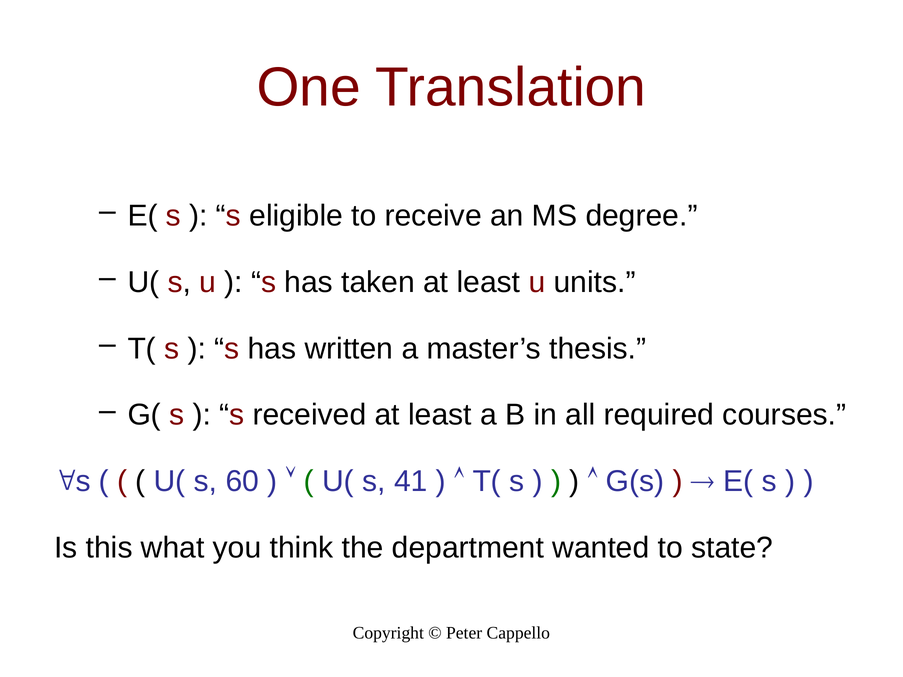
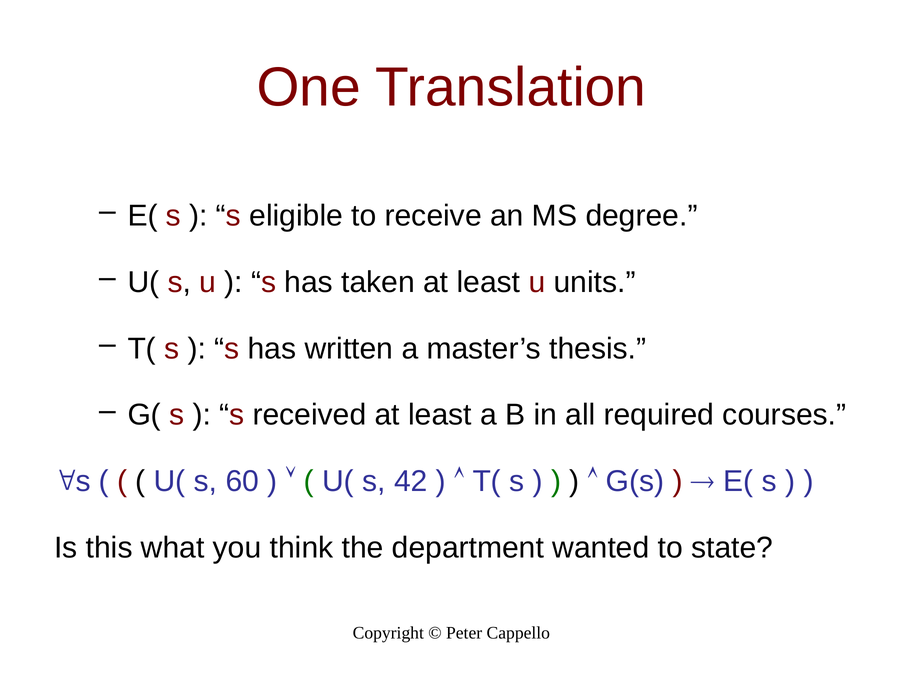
41: 41 -> 42 (411, 482)
